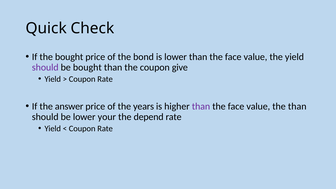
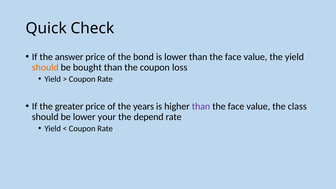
the bought: bought -> answer (69, 57)
should colour: purple -> orange (45, 67)
give: give -> loss (180, 67)
answer: answer -> greater (69, 106)
the than: than -> class (297, 106)
